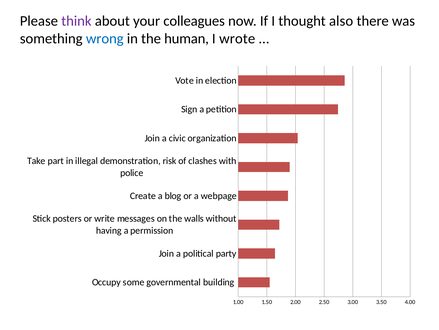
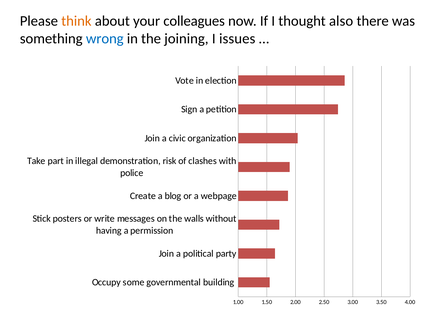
think colour: purple -> orange (76, 21)
human: human -> joining (186, 39)
wrote: wrote -> issues (237, 39)
